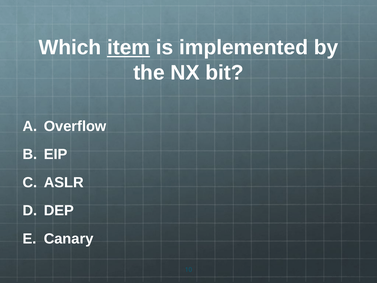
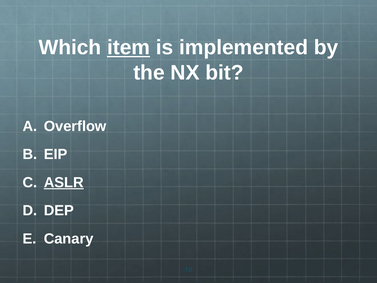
ASLR underline: none -> present (64, 182)
